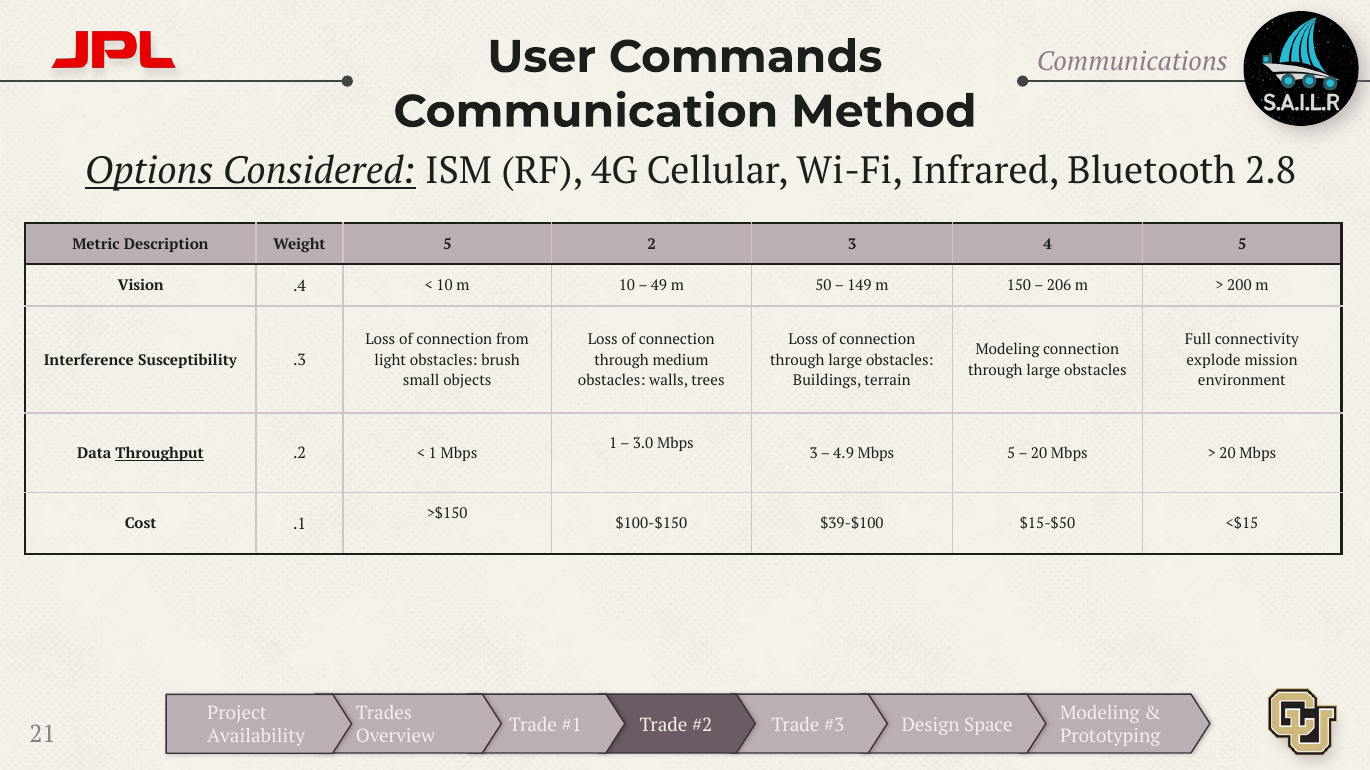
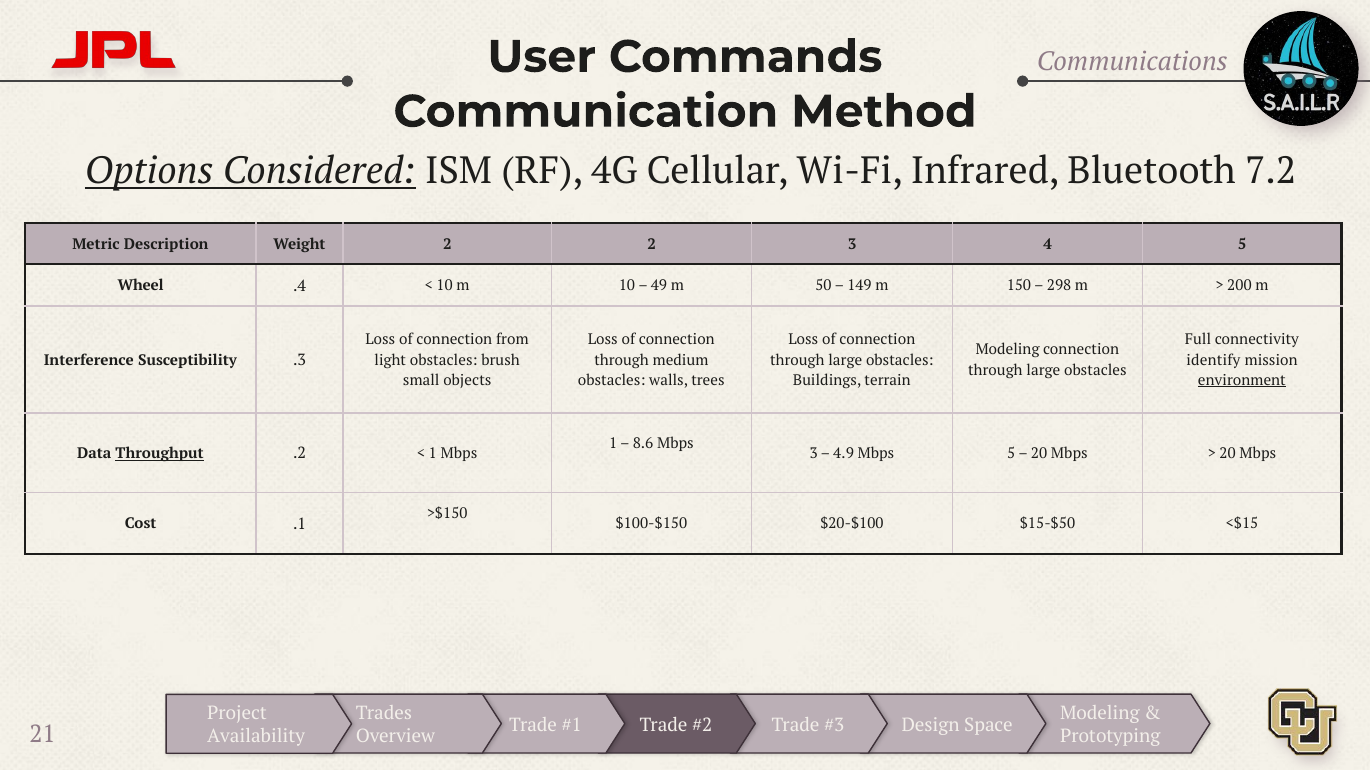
2.8: 2.8 -> 7.2 (1271, 172)
Weight 5: 5 -> 2 (447, 244)
Vision: Vision -> Wheel (141, 286)
206: 206 -> 298 (1059, 286)
explode: explode -> identify (1213, 360)
environment underline: none -> present (1242, 381)
3.0: 3.0 -> 8.6 (643, 444)
$39-$100: $39-$100 -> $20-$100 (852, 524)
